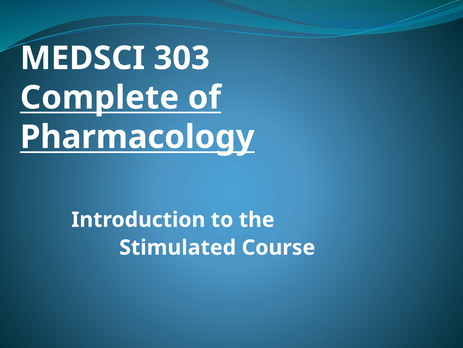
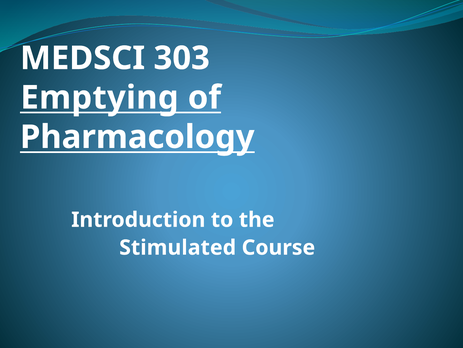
Complete: Complete -> Emptying (100, 97)
